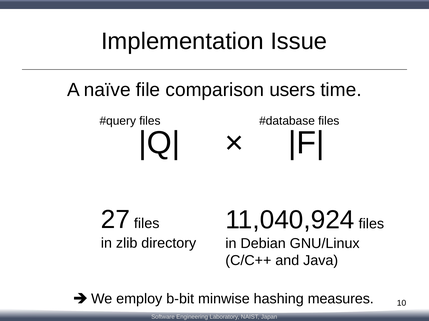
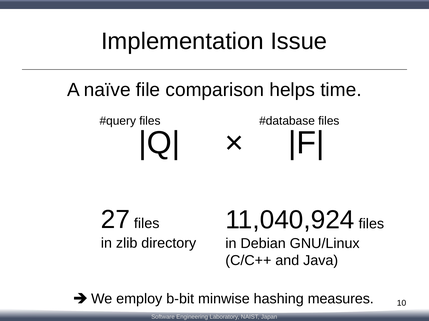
users: users -> helps (292, 90)
